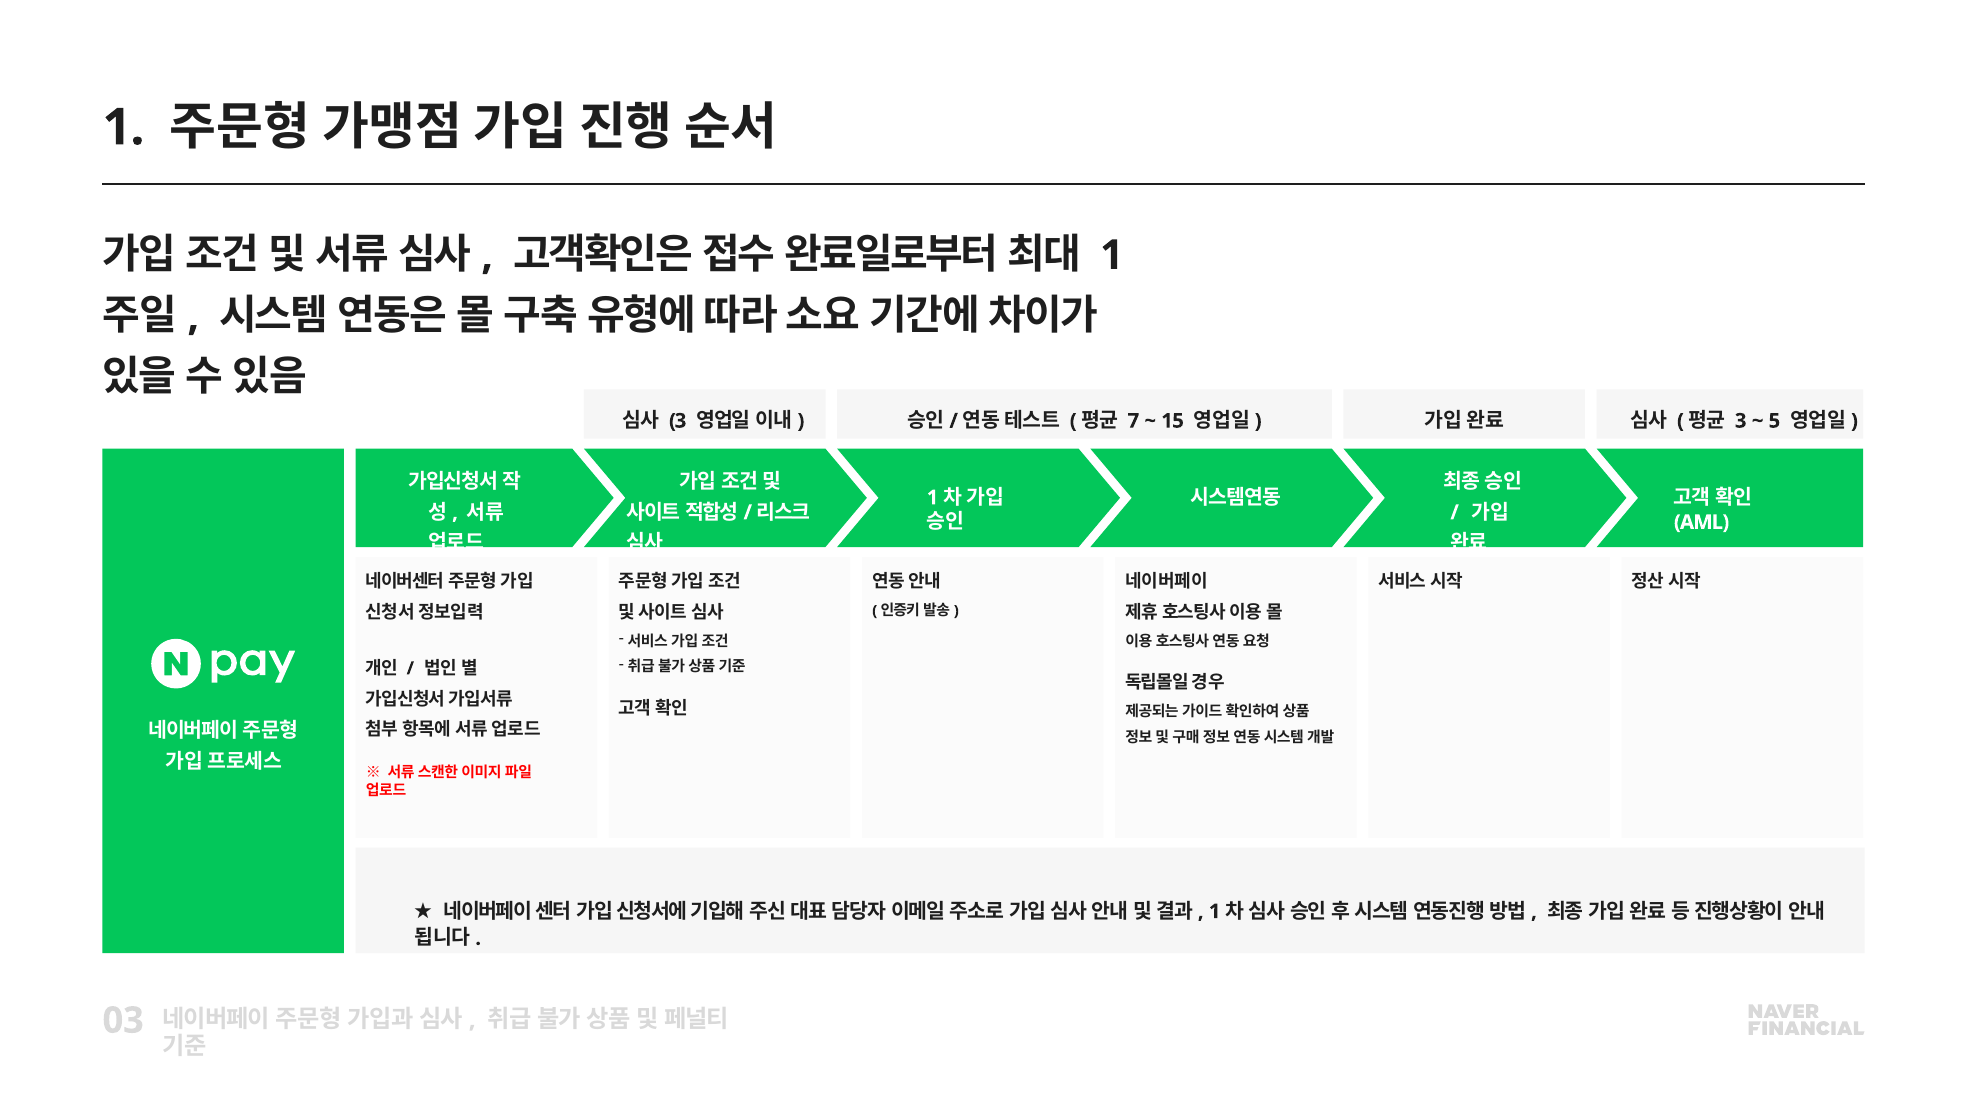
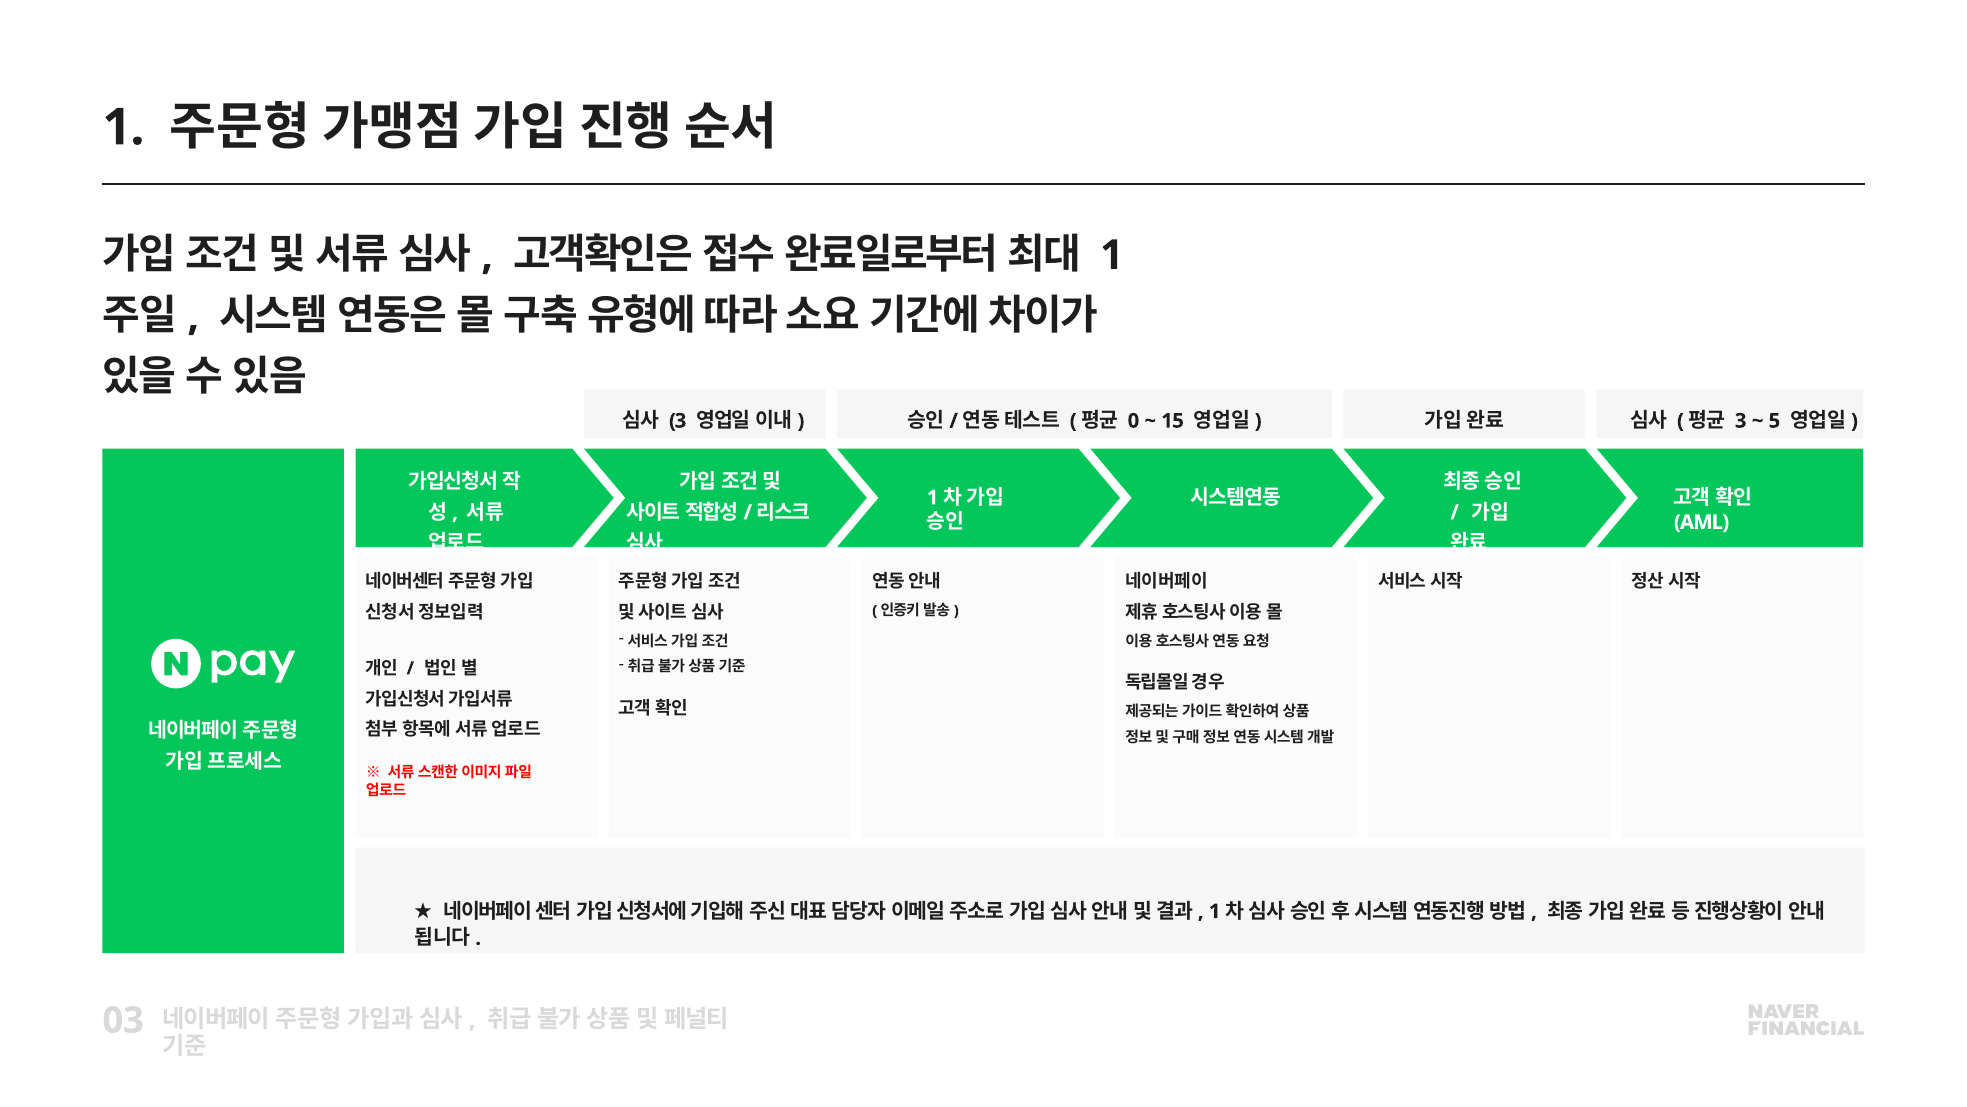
7: 7 -> 0 (1133, 421)
